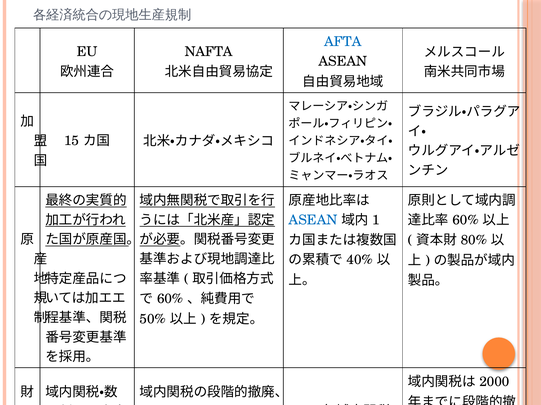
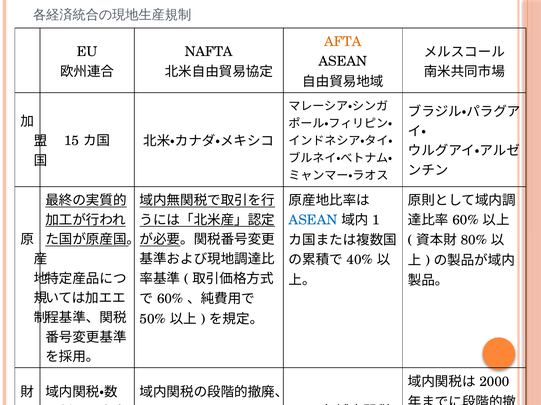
AFTA colour: blue -> orange (343, 42)
